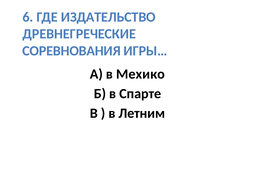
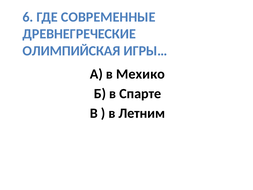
ИЗДАТЕЛЬСТВО: ИЗДАТЕЛЬСТВО -> СОВРЕМЕННЫЕ (108, 17)
СОРЕВНОВАНИЯ: СОРЕВНОВАНИЯ -> ОЛИМПИЙСКАЯ (71, 51)
